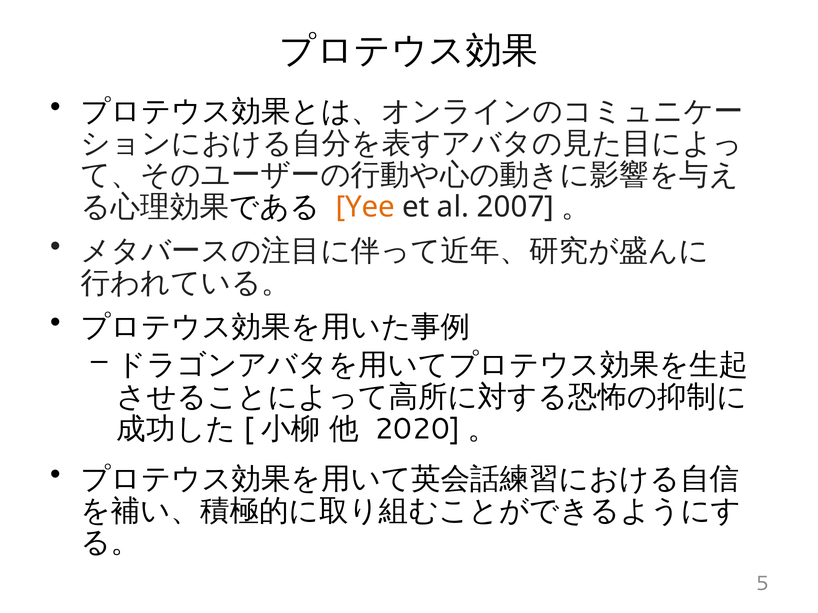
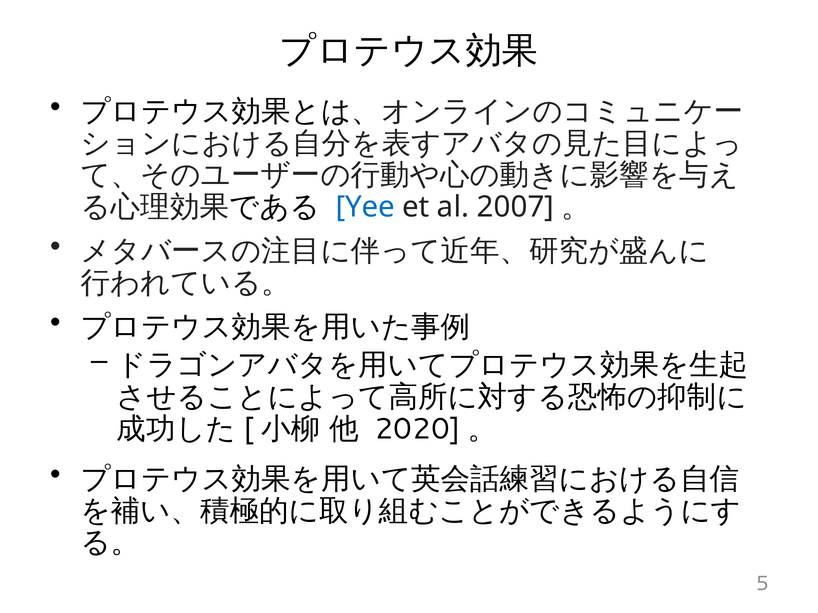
Yee colour: orange -> blue (365, 207)
